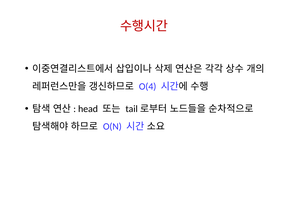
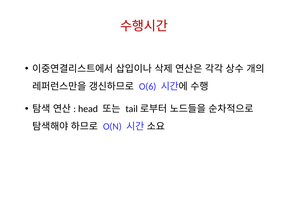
O(4: O(4 -> O(6 (148, 86)
